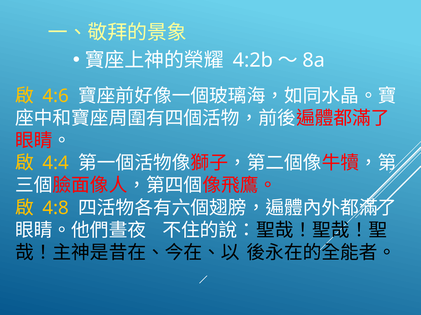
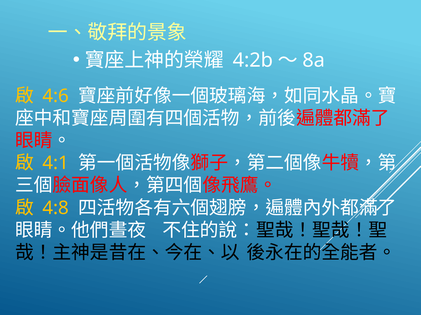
4:4: 4:4 -> 4:1 (56, 163)
